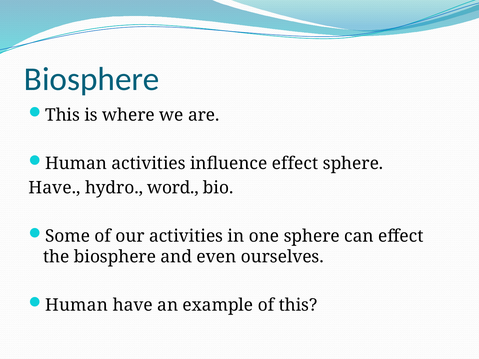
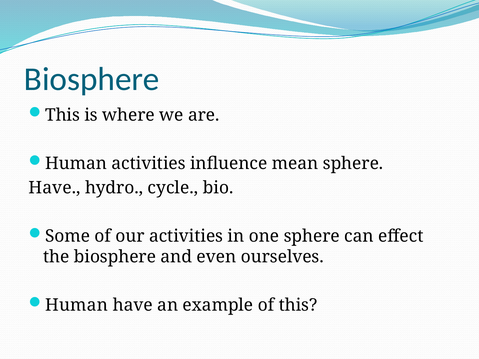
influence effect: effect -> mean (295, 164)
word: word -> cycle (173, 188)
